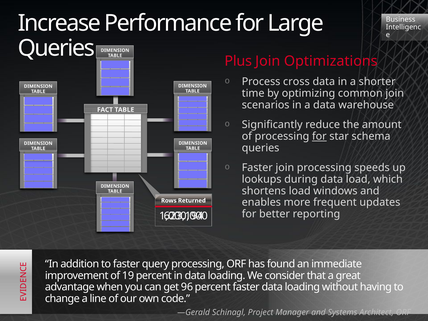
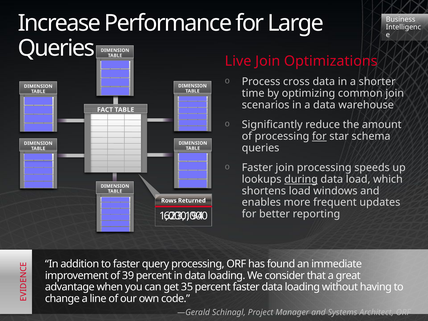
Plus: Plus -> Live (238, 61)
during underline: none -> present (301, 179)
19: 19 -> 39 (128, 276)
96: 96 -> 35 (187, 287)
